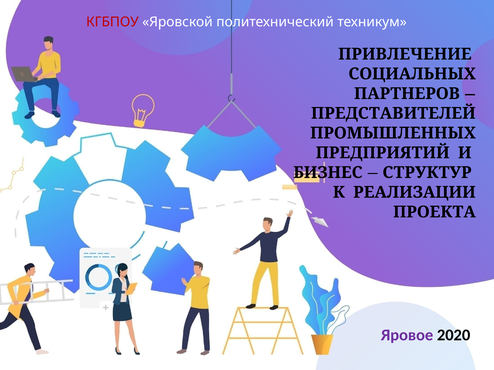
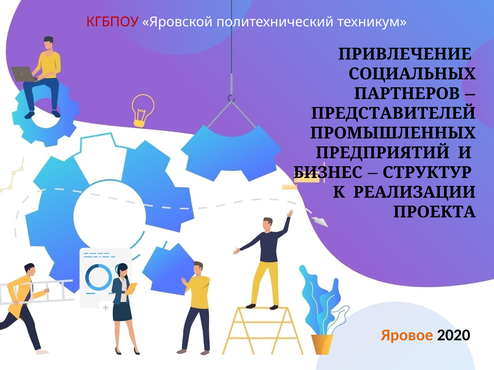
Яровое colour: purple -> orange (407, 335)
